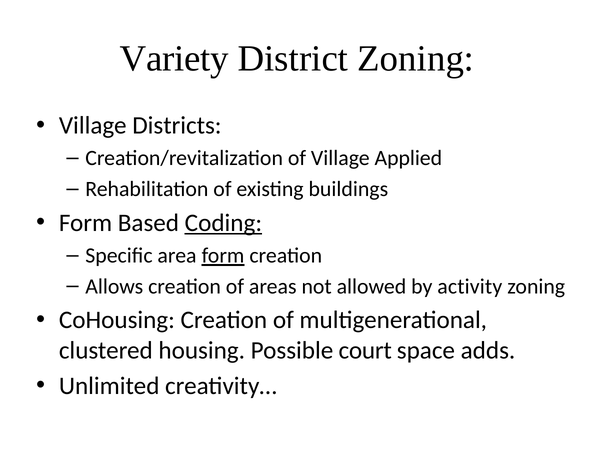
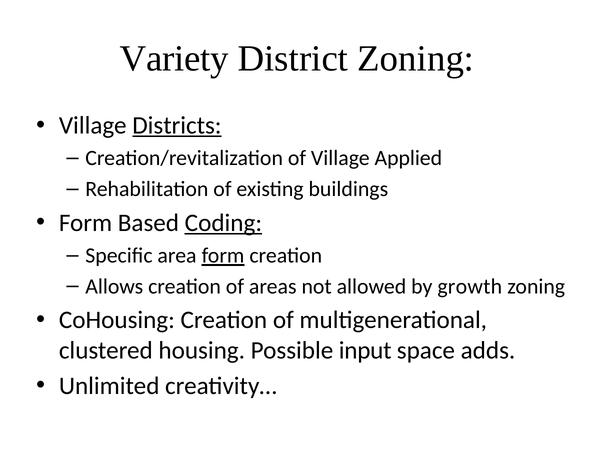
Districts underline: none -> present (177, 126)
activity: activity -> growth (470, 286)
court: court -> input (365, 350)
